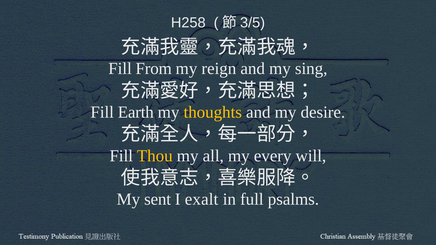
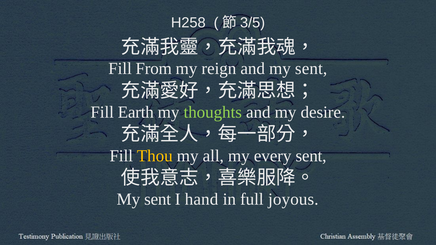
and my sing: sing -> sent (311, 69)
thoughts colour: yellow -> light green (213, 112)
every will: will -> sent (311, 156)
exalt: exalt -> hand (202, 200)
psalms: psalms -> joyous (293, 200)
